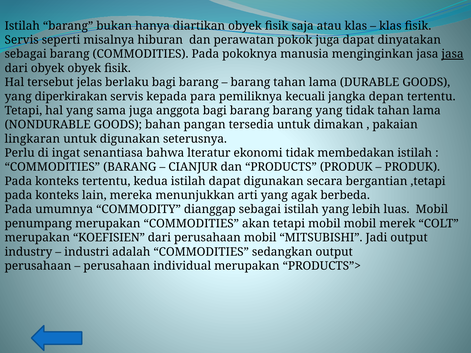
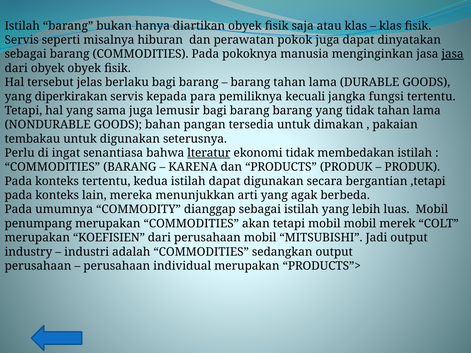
depan: depan -> fungsi (386, 97)
anggota: anggota -> lemusir (178, 111)
lingkaran: lingkaran -> tembakau (32, 139)
lteratur underline: none -> present (209, 153)
CIANJUR: CIANJUR -> KARENA (193, 167)
